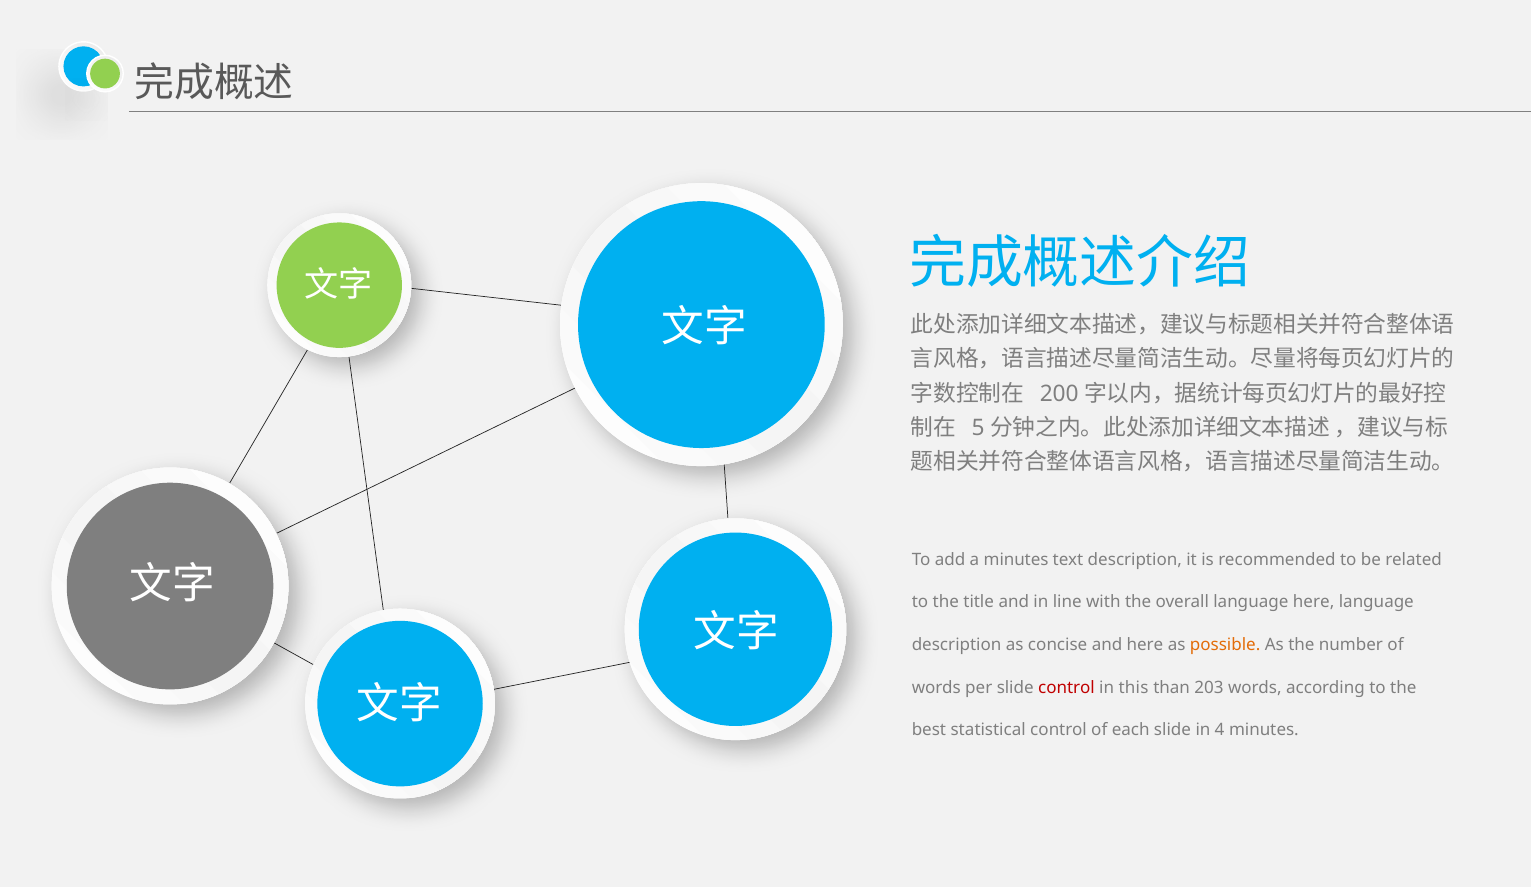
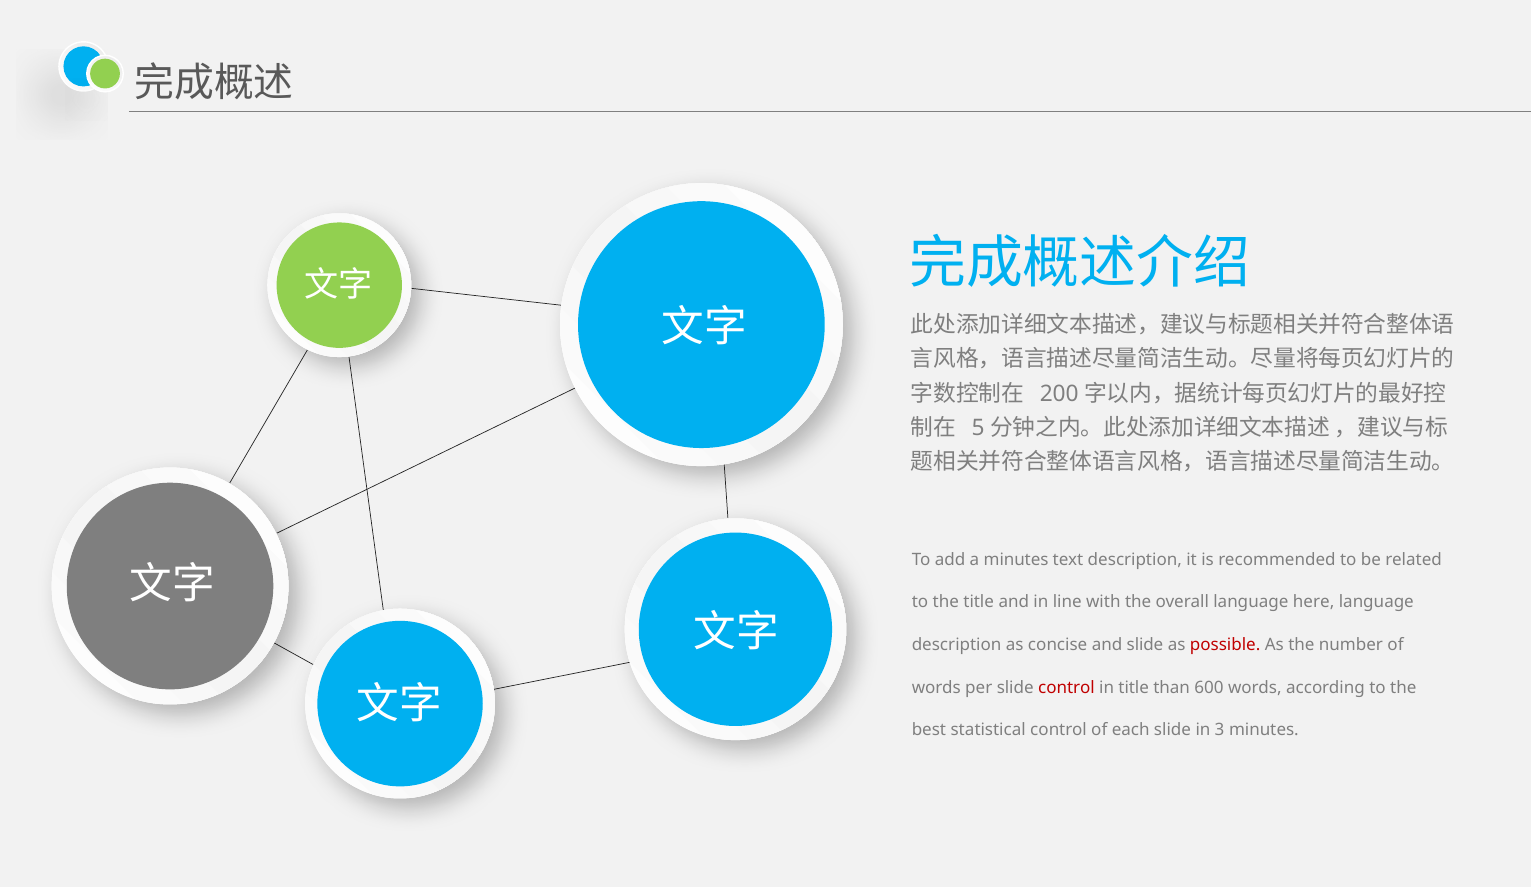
and here: here -> slide (1145, 645)
possible colour: orange -> red (1225, 645)
in this: this -> title (1134, 687)
203: 203 -> 600 (1209, 687)
4: 4 -> 3 (1220, 730)
